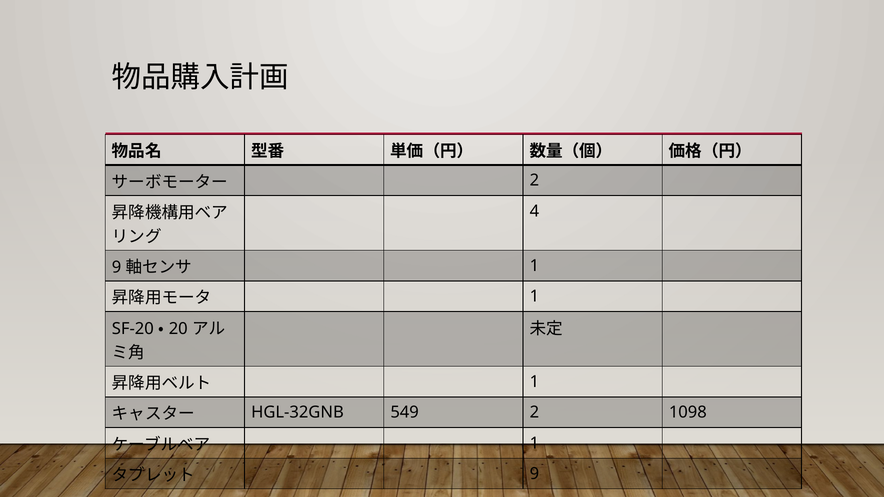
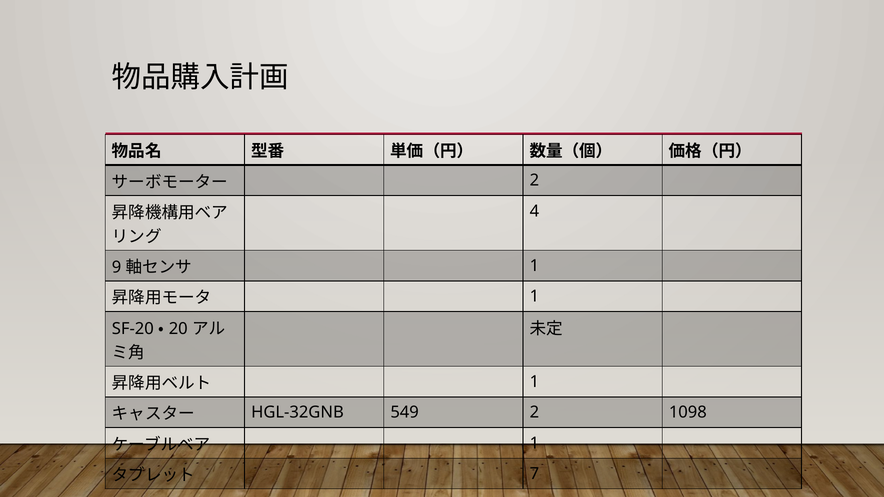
9: 9 -> 7 (534, 474)
